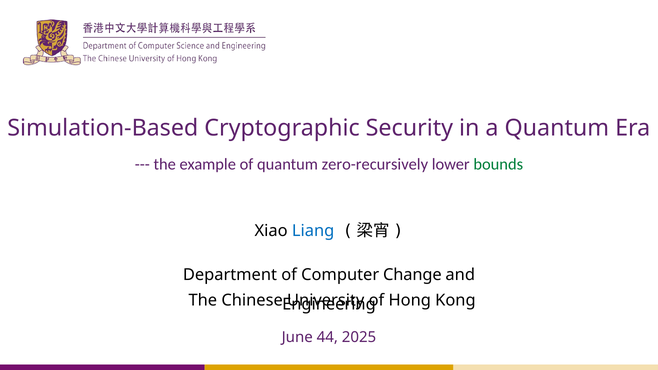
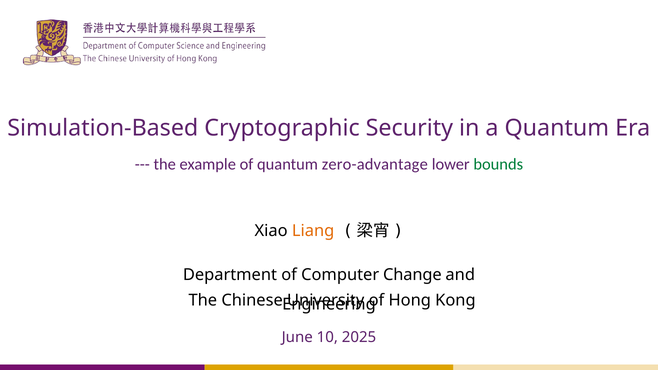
zero-recursively: zero-recursively -> zero-advantage (375, 164)
Liang colour: blue -> orange (313, 231)
44: 44 -> 10 (327, 337)
